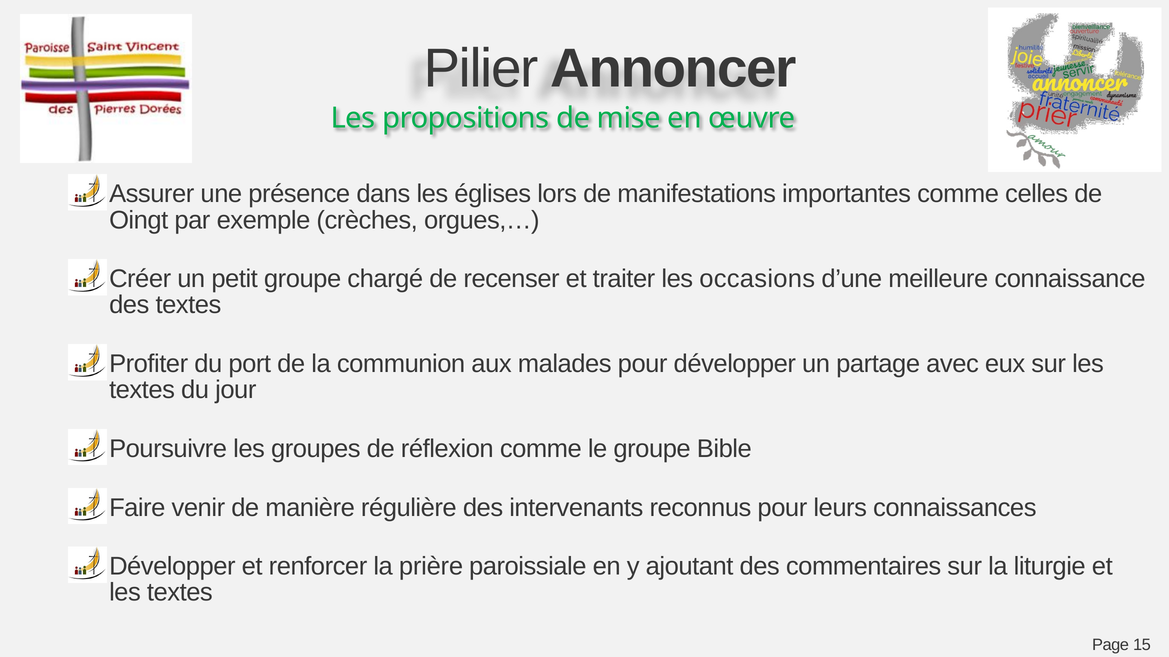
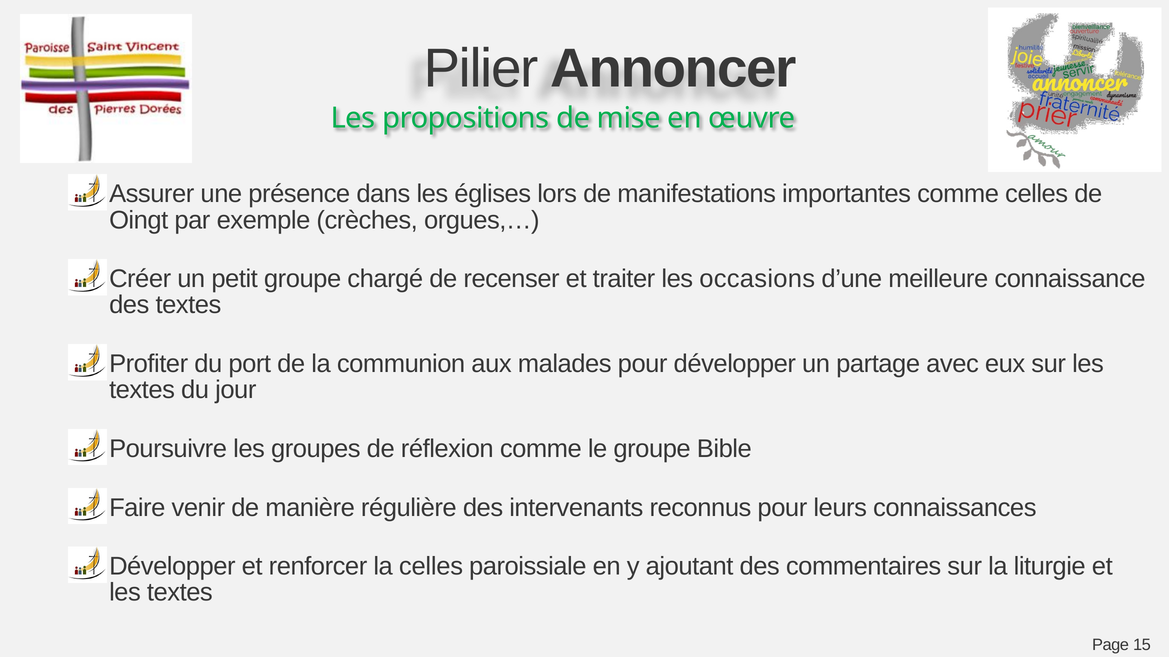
la prière: prière -> celles (431, 567)
